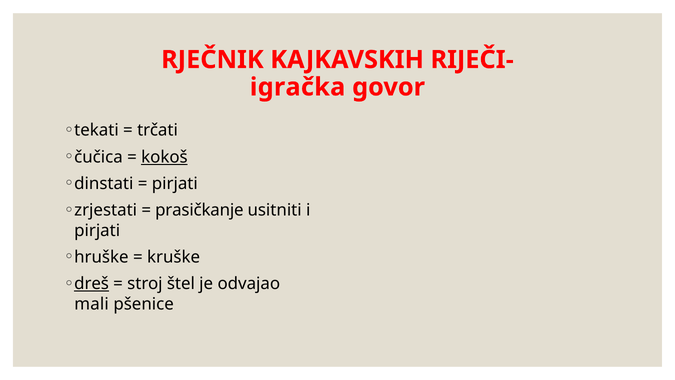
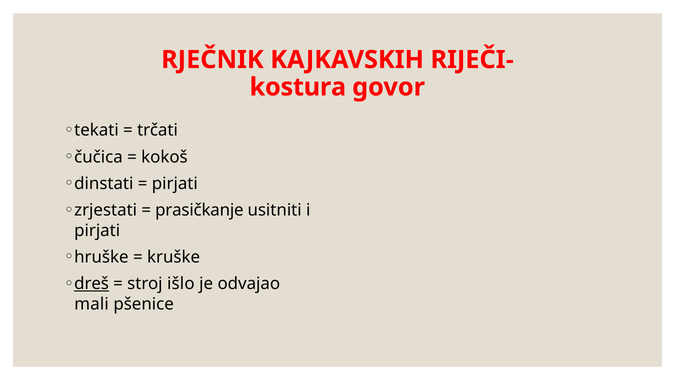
igračka: igračka -> kostura (298, 87)
kokoš underline: present -> none (164, 157)
štel: štel -> išlo (181, 283)
